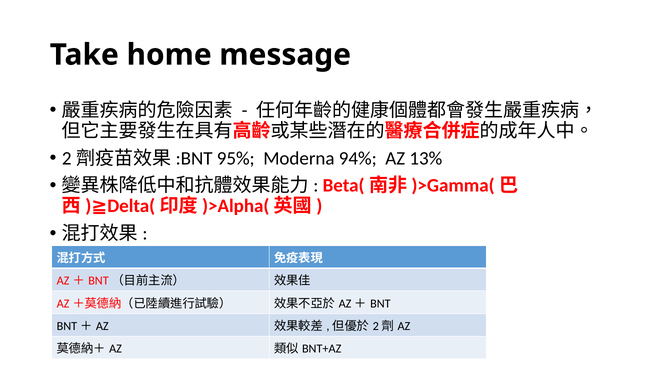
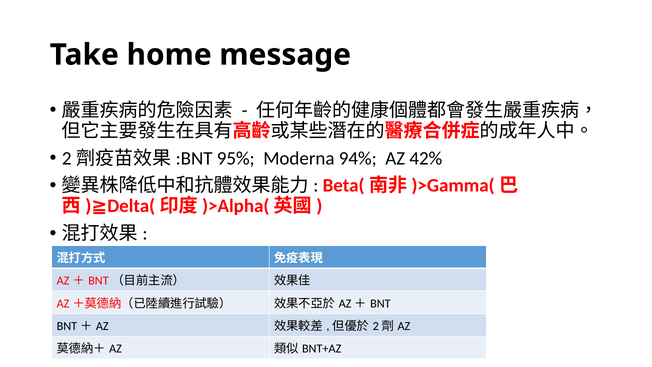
13%: 13% -> 42% (426, 158)
